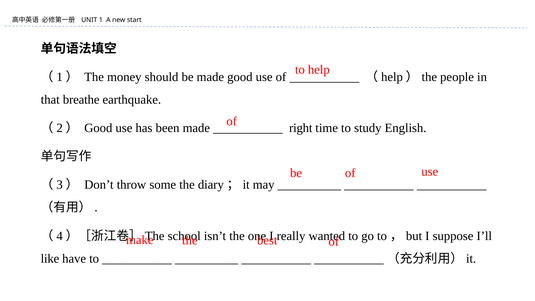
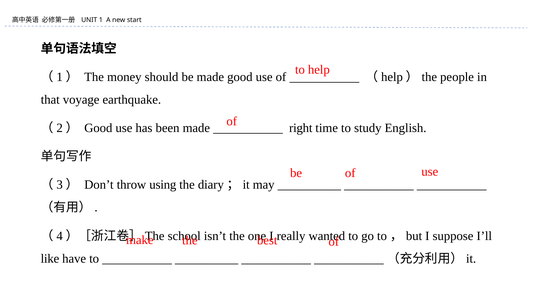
breathe: breathe -> voyage (81, 100)
some: some -> using (163, 185)
